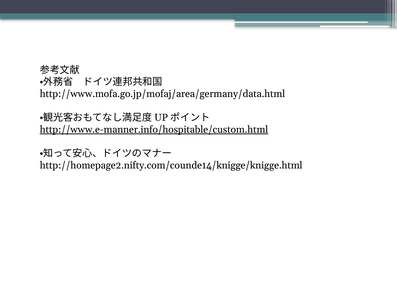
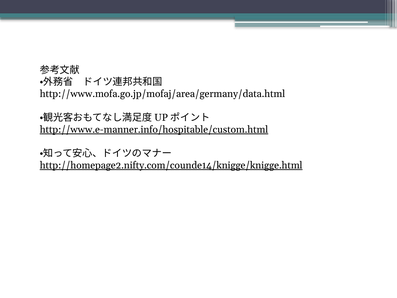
http://homepage2.nifty.com/counde14/knigge/knigge.html underline: none -> present (171, 165)
